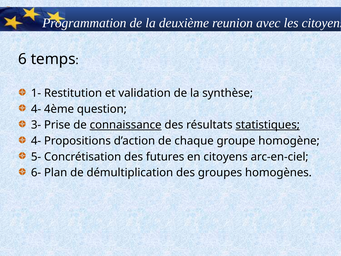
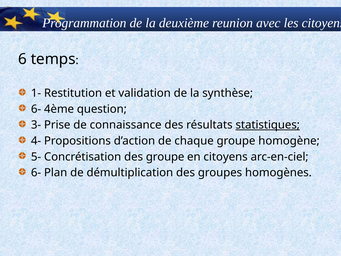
4-: 4- -> 6- (36, 109)
connaissance underline: present -> none (126, 125)
des futures: futures -> groupe (165, 157)
